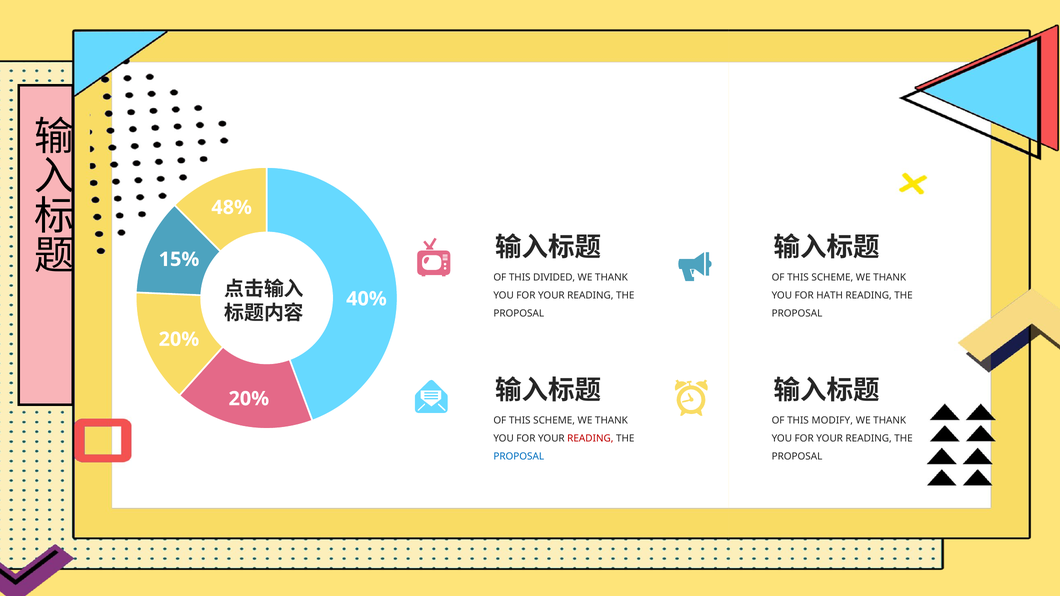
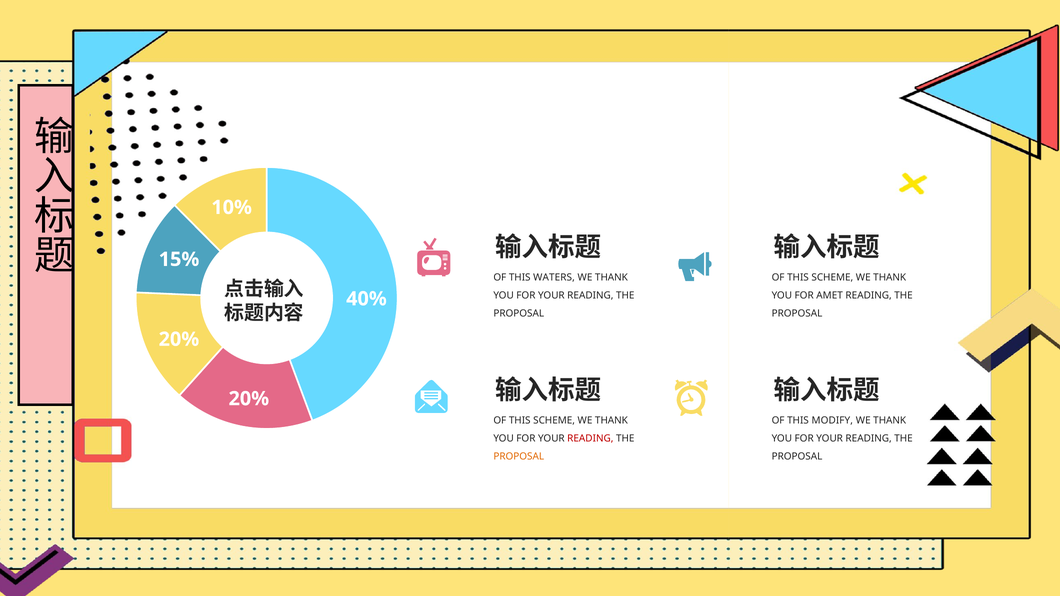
48%: 48% -> 10% (232, 208)
DIVIDED: DIVIDED -> WATERS (554, 278)
HATH: HATH -> AMET (830, 296)
PROPOSAL colour: blue -> orange (519, 457)
